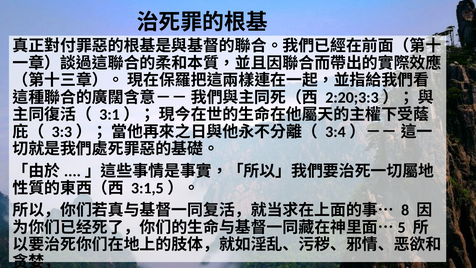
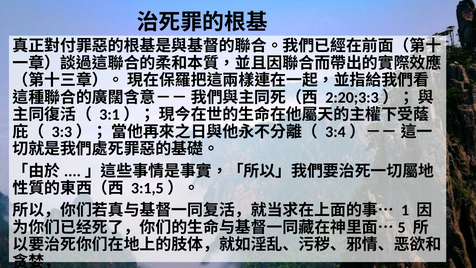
8: 8 -> 1 (405, 210)
